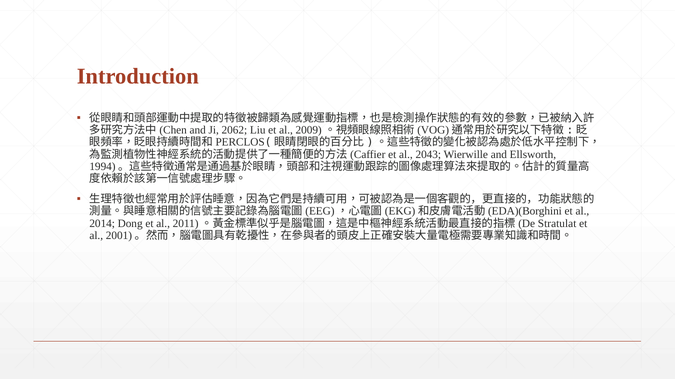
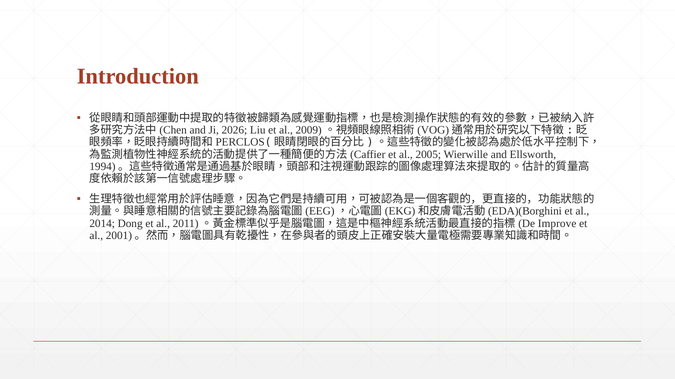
2062: 2062 -> 2026 (234, 130)
2043: 2043 -> 2005 (428, 155)
Stratulat: Stratulat -> Improve (557, 224)
